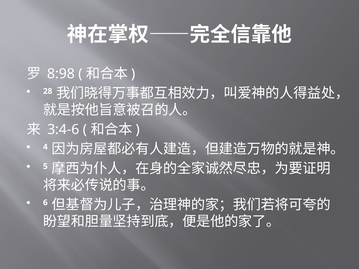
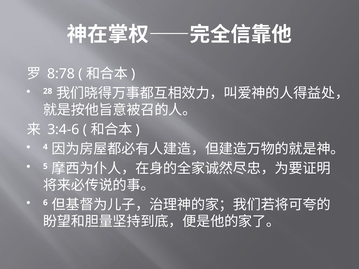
8:98: 8:98 -> 8:78 (61, 74)
